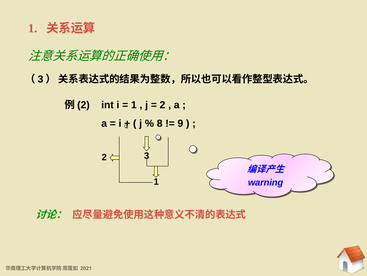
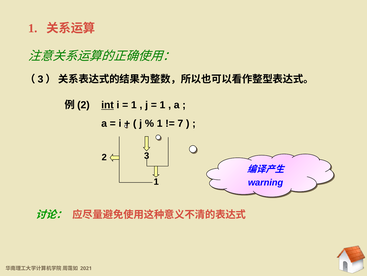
int underline: none -> present (108, 105)
2: 2 -> 1 (162, 105)
8: 8 -> 1 (160, 123)
9: 9 -> 7 (180, 123)
